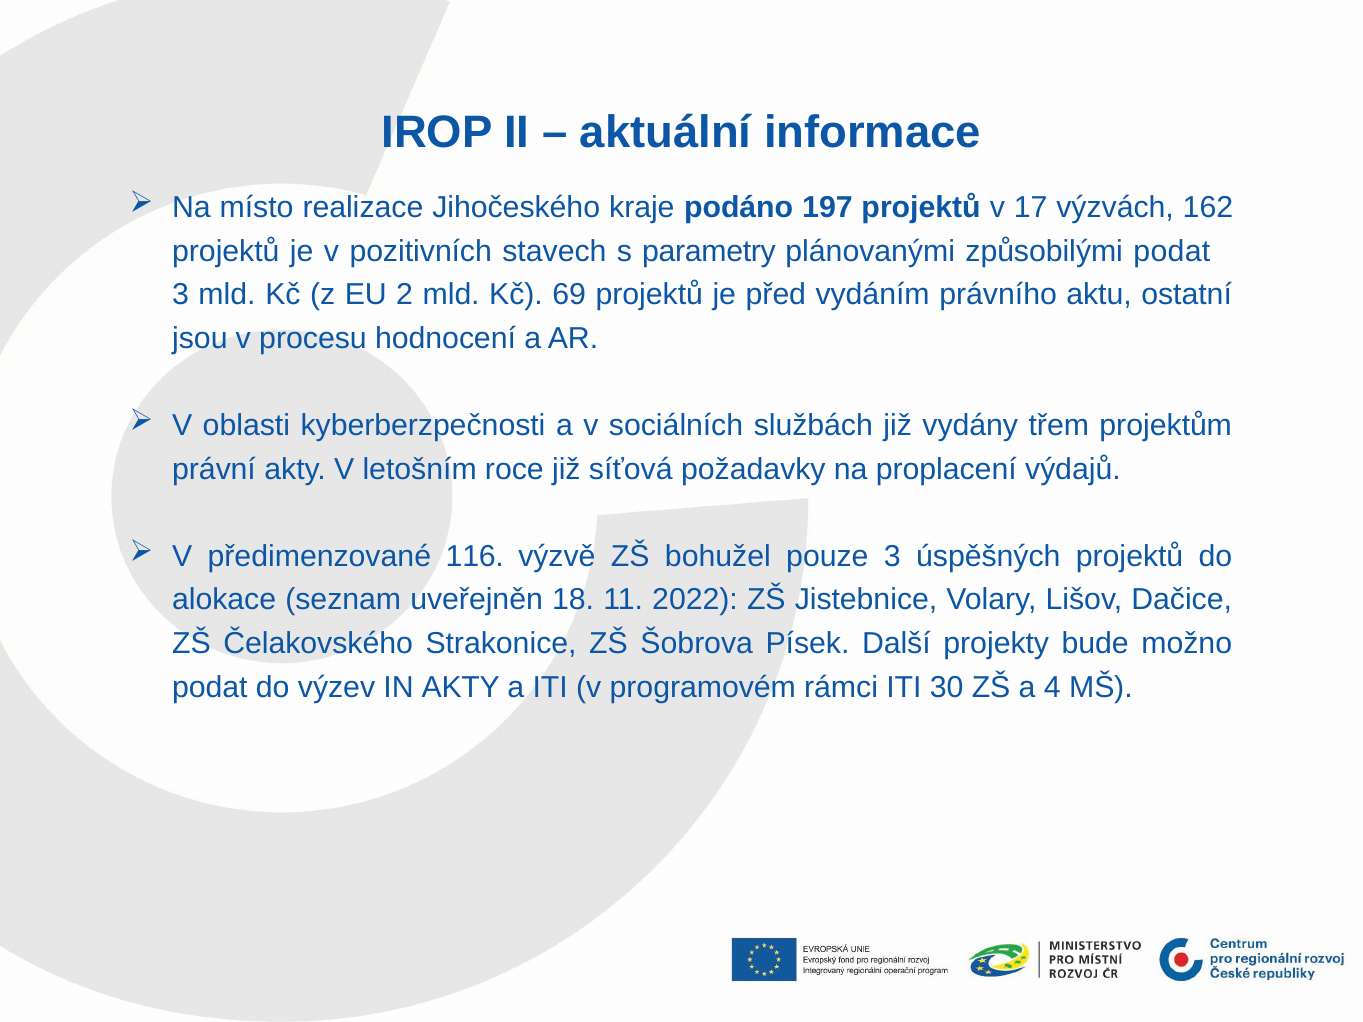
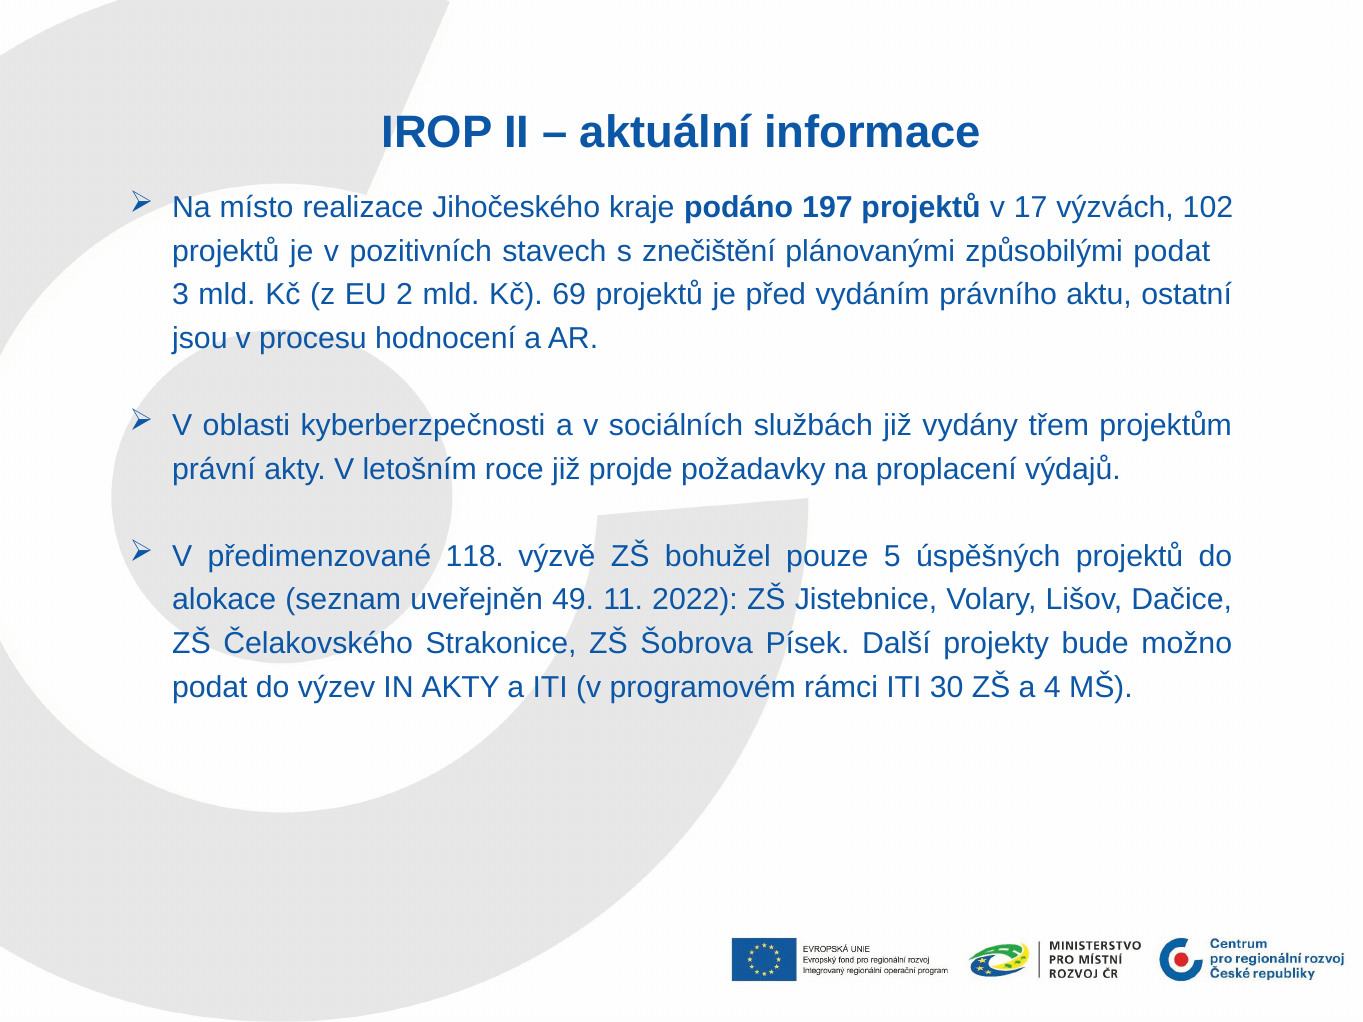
162: 162 -> 102 (1208, 208)
parametry: parametry -> znečištění (709, 252)
síťová: síťová -> projde (631, 469)
116: 116 -> 118 (475, 557)
pouze 3: 3 -> 5 (892, 557)
18: 18 -> 49 (573, 600)
